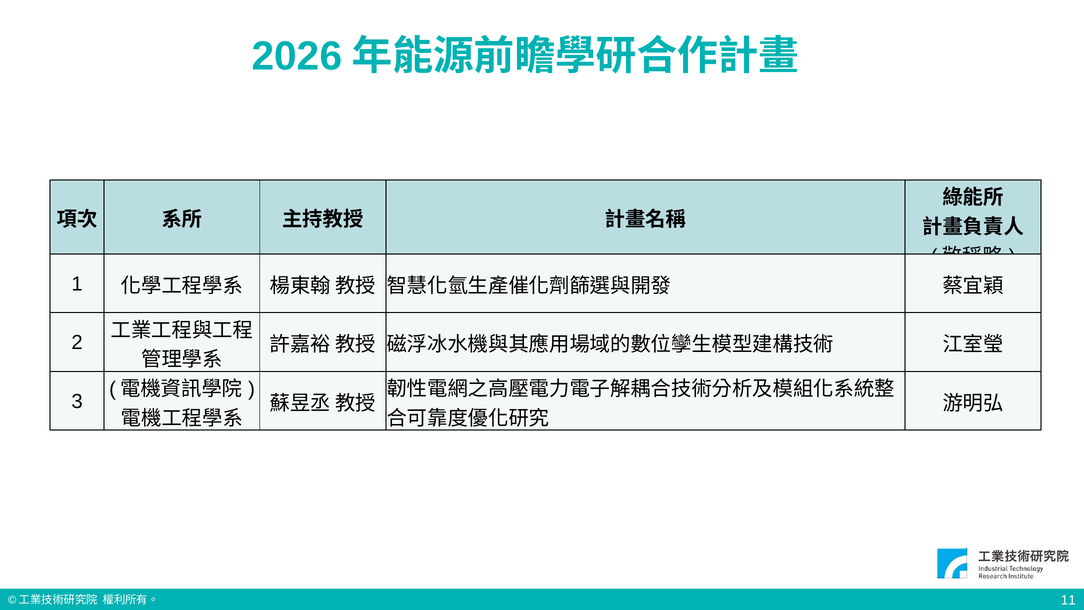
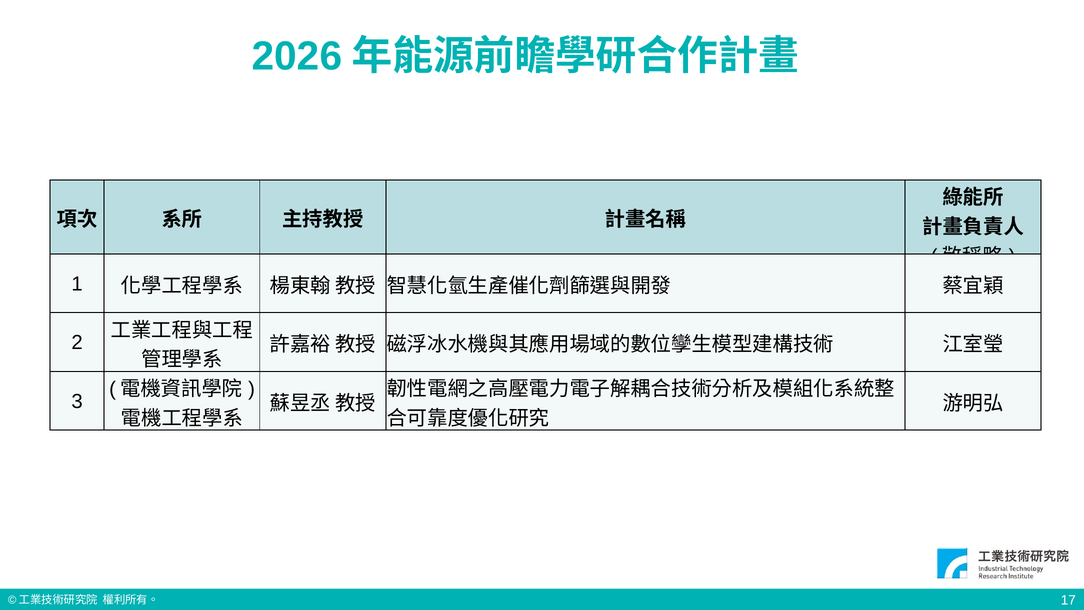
11: 11 -> 17 (1068, 600)
